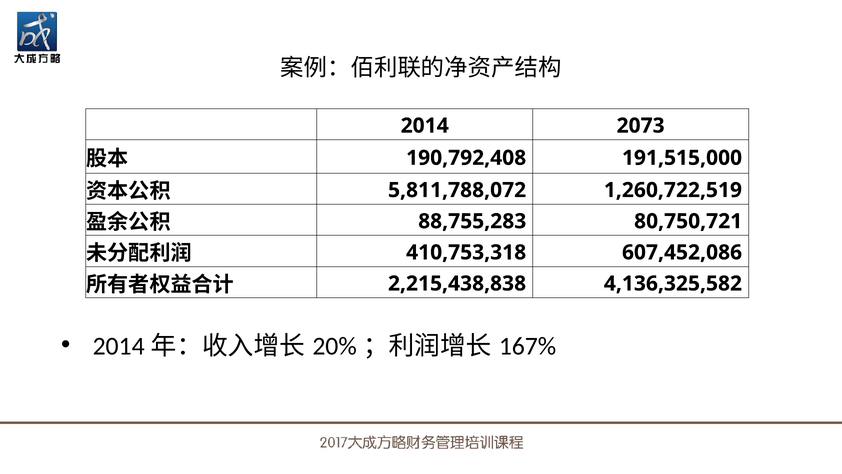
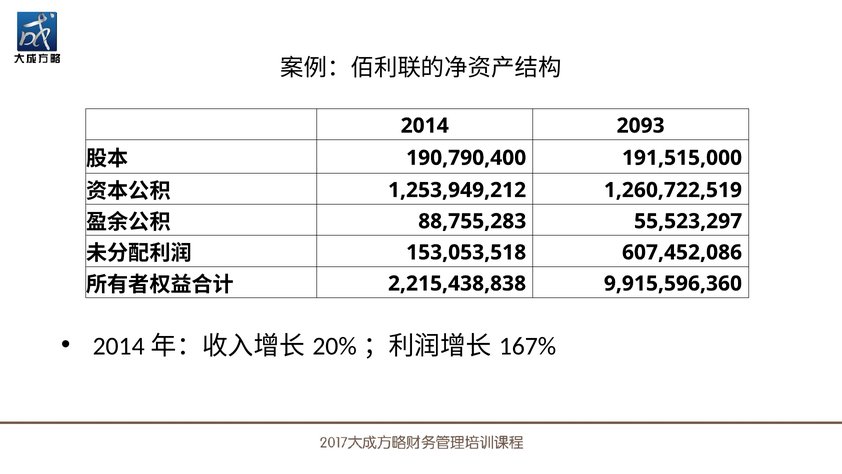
2073: 2073 -> 2093 (641, 126)
190,792,408: 190,792,408 -> 190,790,400 (466, 158)
5,811,788,072: 5,811,788,072 -> 1,253,949,212 (457, 190)
80,750,721: 80,750,721 -> 55,523,297 (688, 221)
410,753,318: 410,753,318 -> 153,053,518 (466, 252)
4,136,325,582: 4,136,325,582 -> 9,915,596,360 (673, 283)
